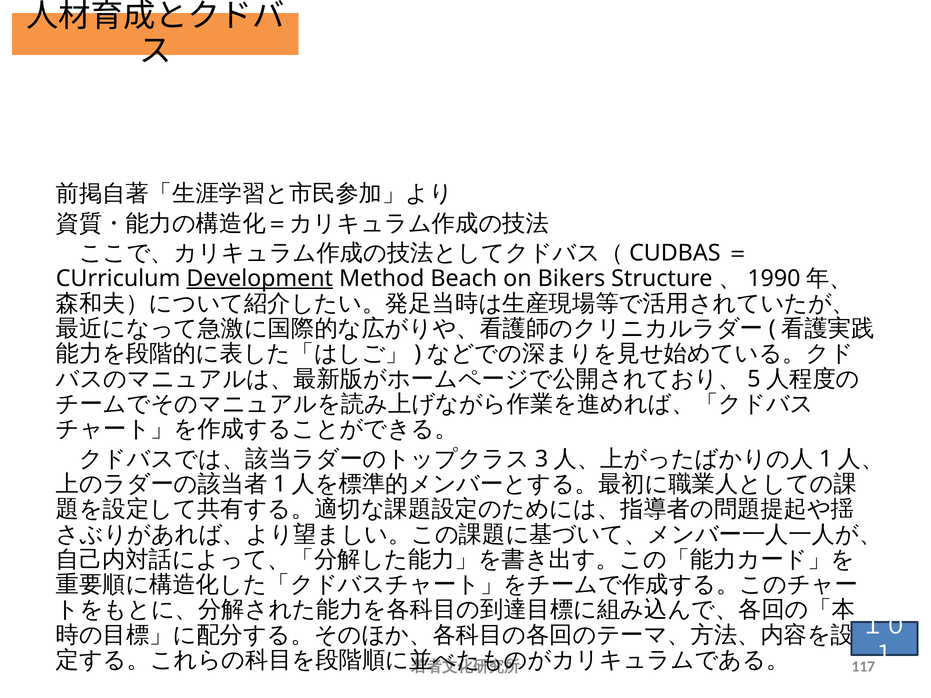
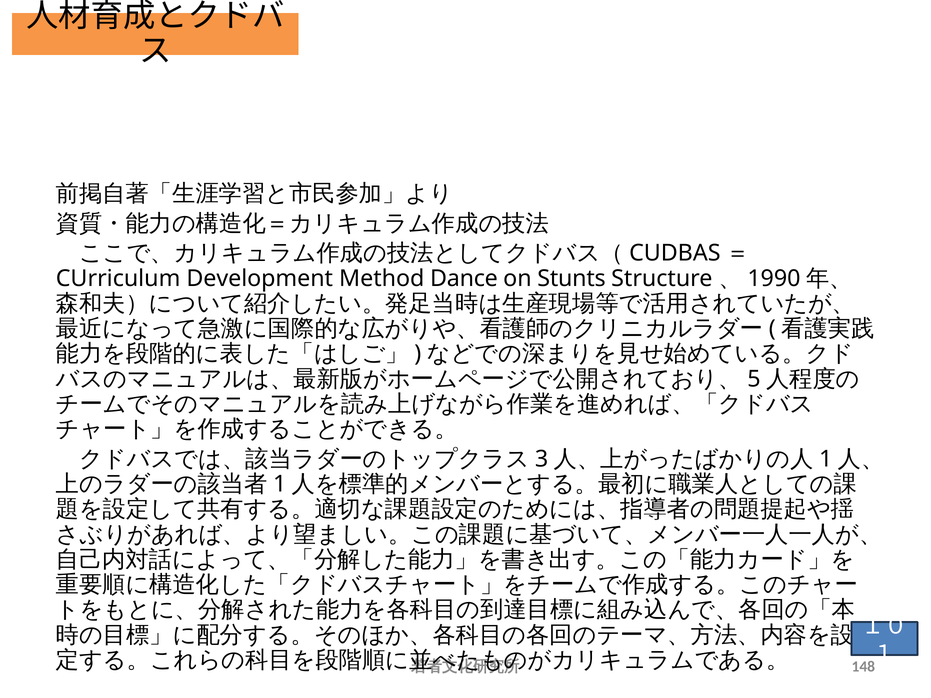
Development underline: present -> none (260, 279)
Beach: Beach -> Dance (464, 279)
Bikers: Bikers -> Stunts (572, 279)
117: 117 -> 148 (863, 667)
